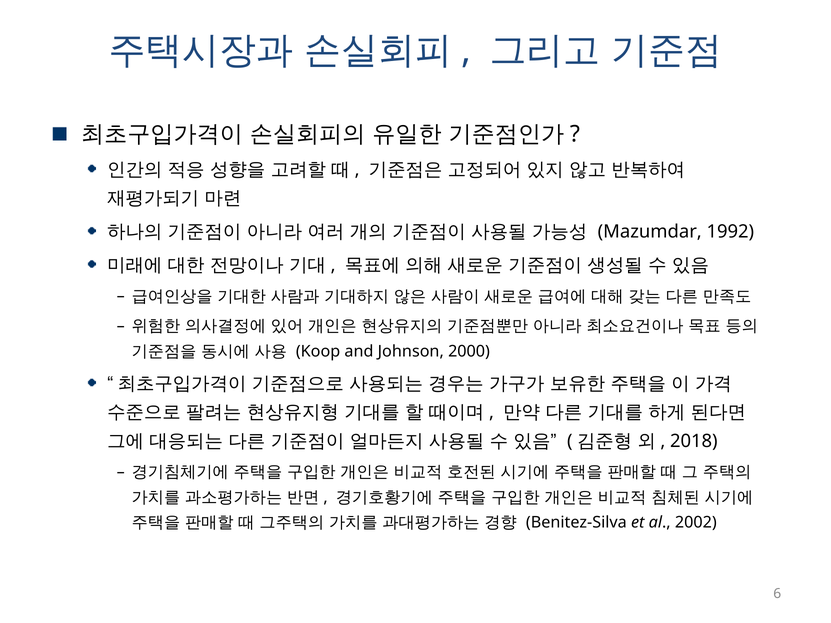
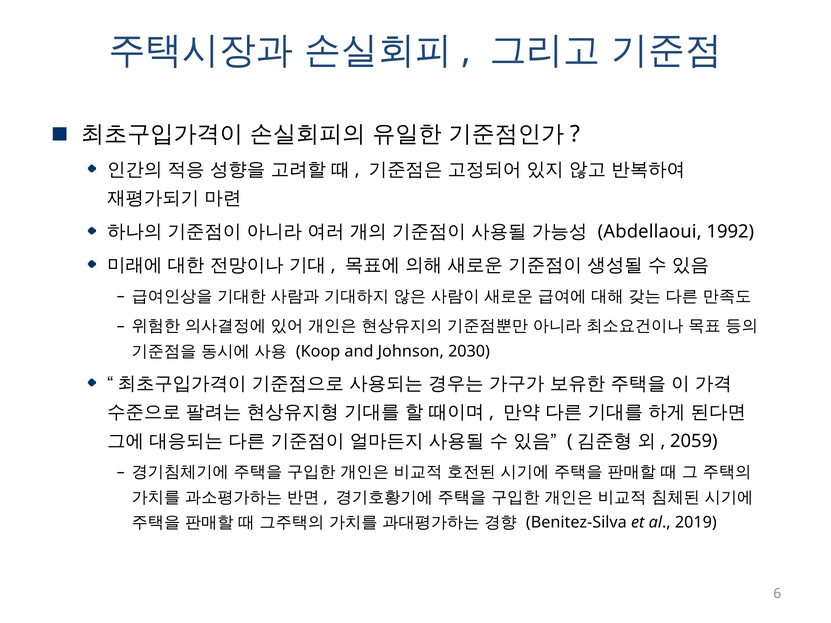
Mazumdar: Mazumdar -> Abdellaoui (650, 232)
2000: 2000 -> 2030 (469, 352)
2018: 2018 -> 2059 (694, 441)
2002: 2002 -> 2019 (696, 523)
